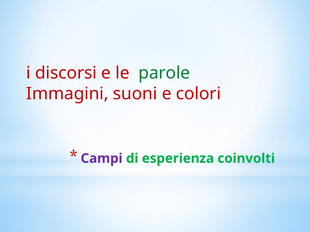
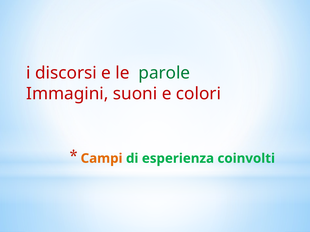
Campi colour: purple -> orange (102, 159)
